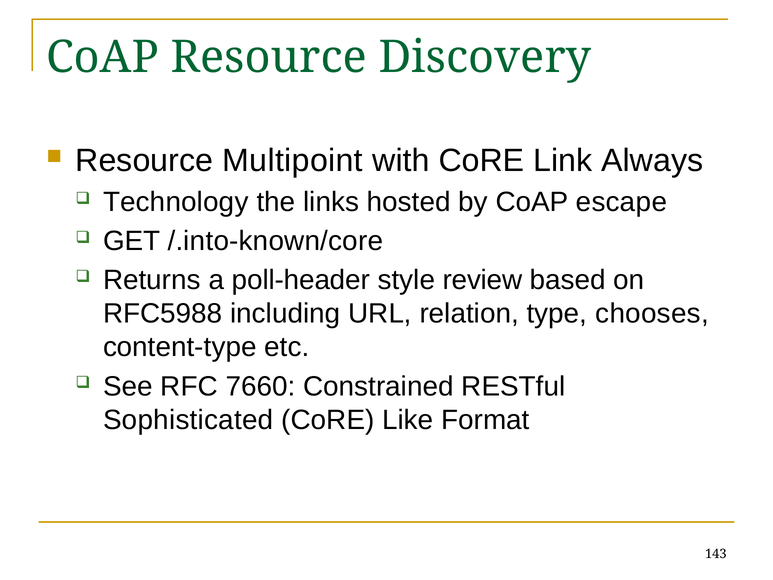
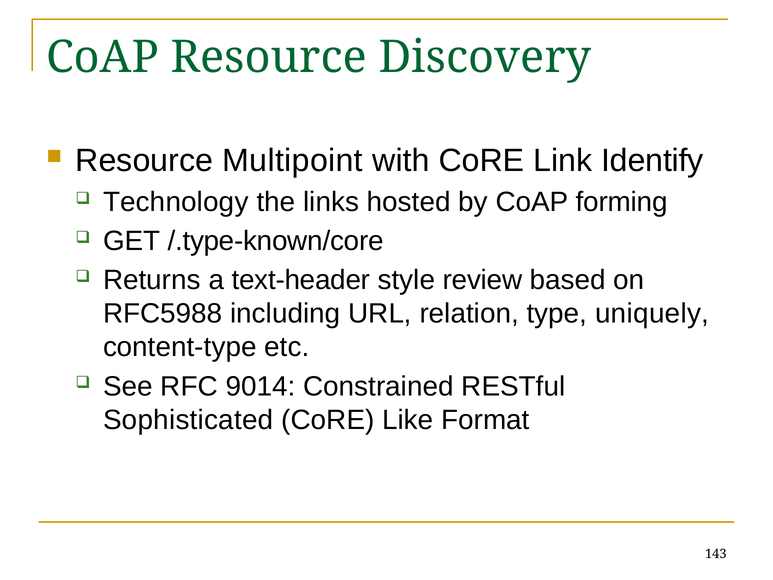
Always: Always -> Identify (652, 161)
escape: escape -> forming (622, 202)
/.into-known/core: /.into-known/core -> /.type-known/core (276, 241)
poll-header: poll-header -> text-header (301, 280)
chooses: chooses -> uniquely (652, 314)
7660: 7660 -> 9014 (260, 386)
